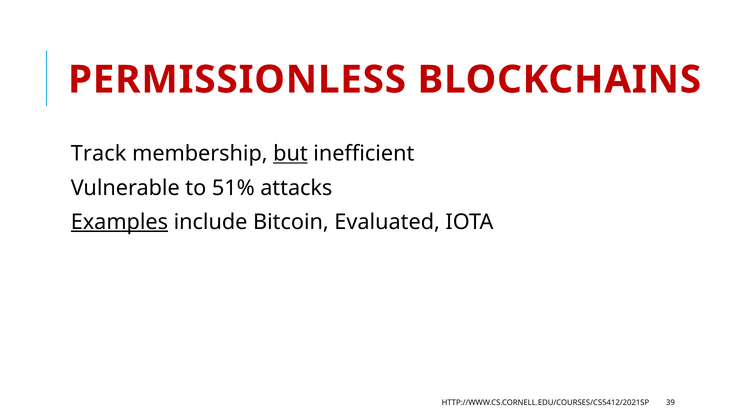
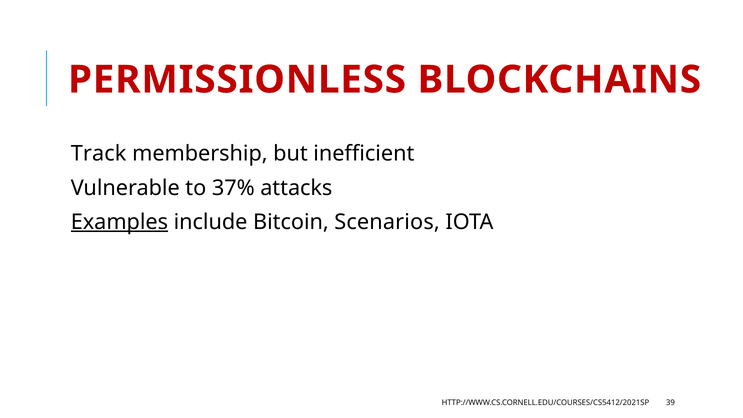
but underline: present -> none (290, 154)
51%: 51% -> 37% (233, 188)
Evaluated: Evaluated -> Scenarios (387, 222)
